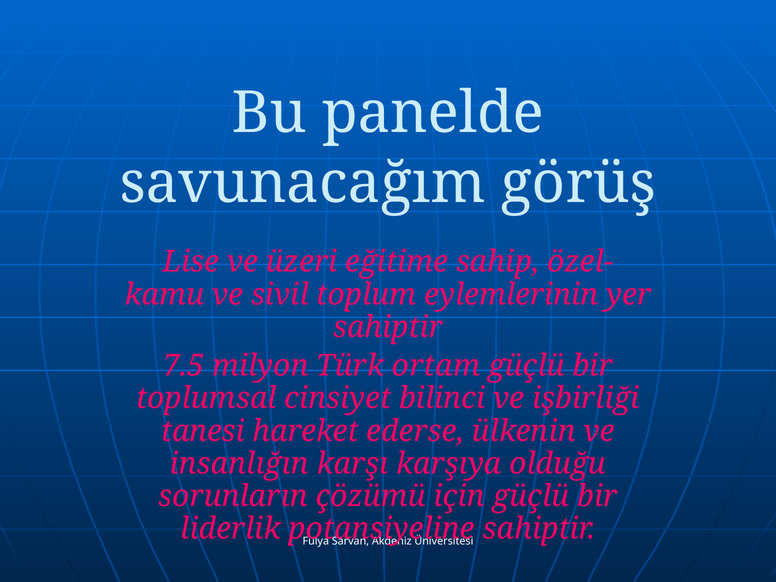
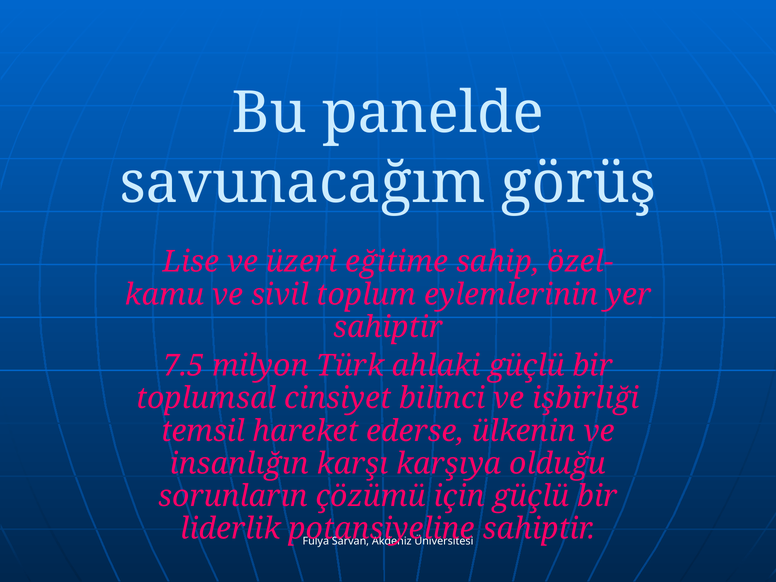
ortam: ortam -> ahlaki (436, 366)
tanesi: tanesi -> temsil (203, 431)
